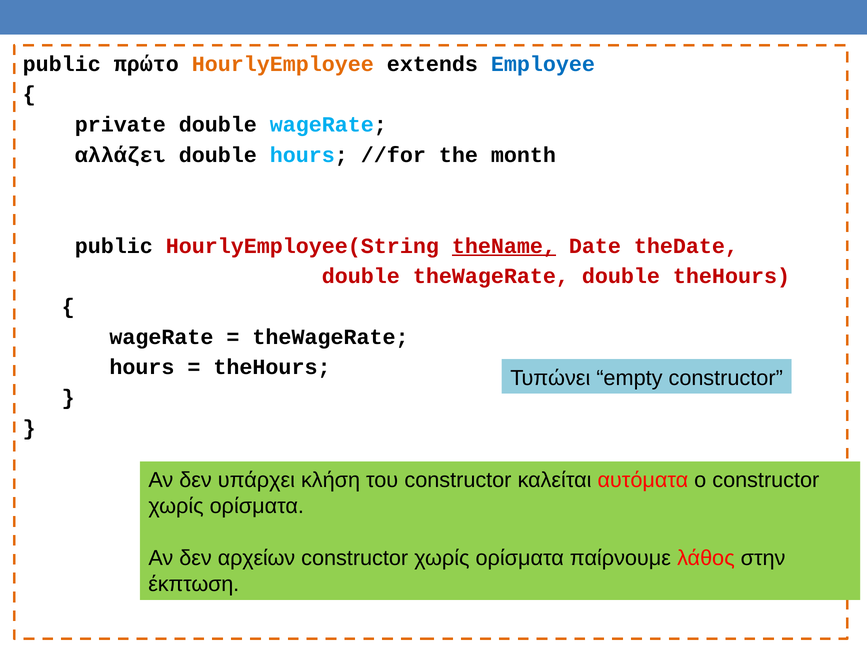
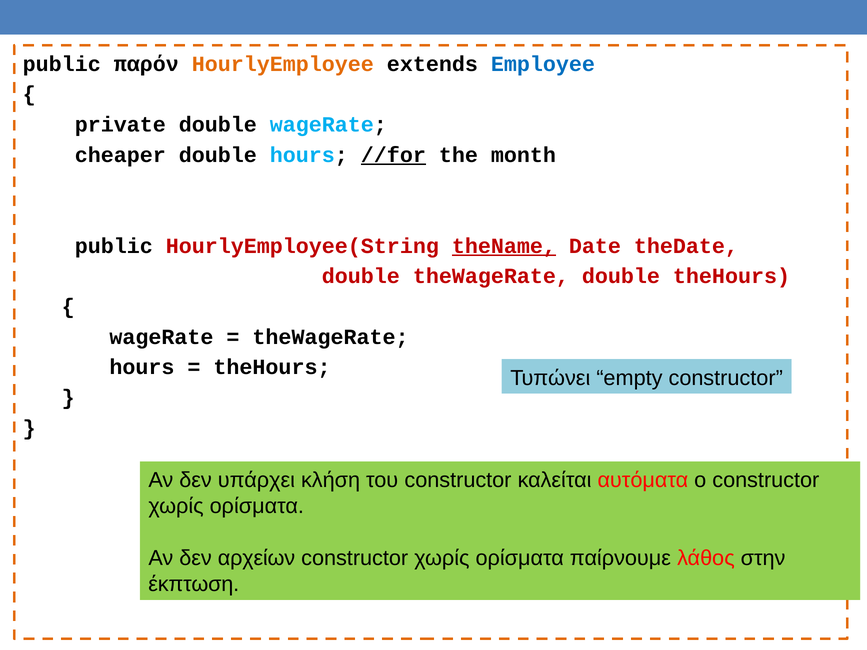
πρώτο: πρώτο -> παρόν (146, 64)
αλλάζει: αλλάζει -> cheaper (120, 155)
//for underline: none -> present (393, 155)
